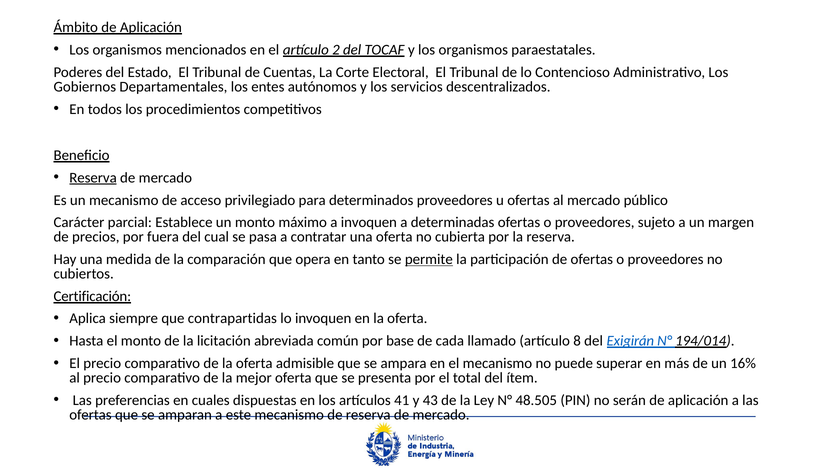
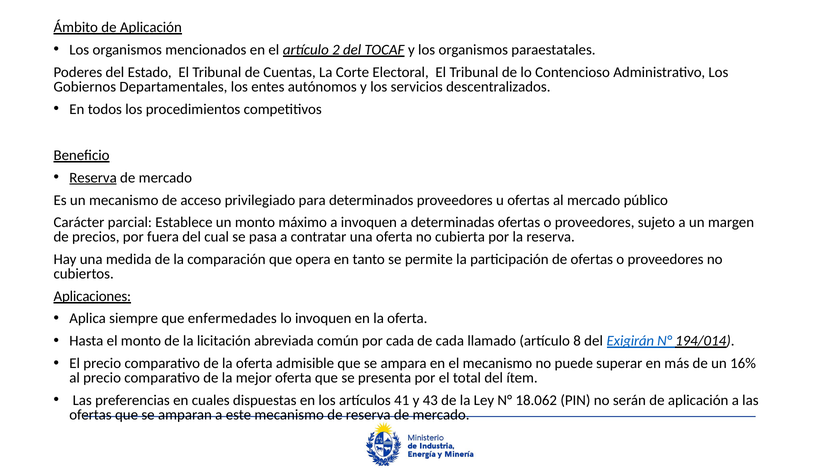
permite underline: present -> none (429, 259)
Certificación: Certificación -> Aplicaciones (92, 296)
contrapartidas: contrapartidas -> enfermedades (232, 318)
por base: base -> cada (400, 341)
48.505: 48.505 -> 18.062 (536, 400)
